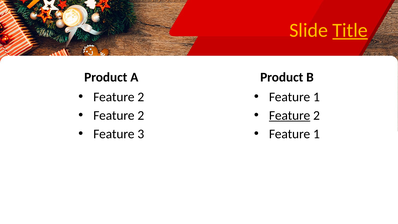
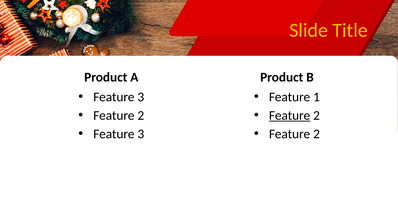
Title underline: present -> none (350, 30)
2: 2 -> 3 (141, 97)
1: 1 -> 2 (316, 134)
